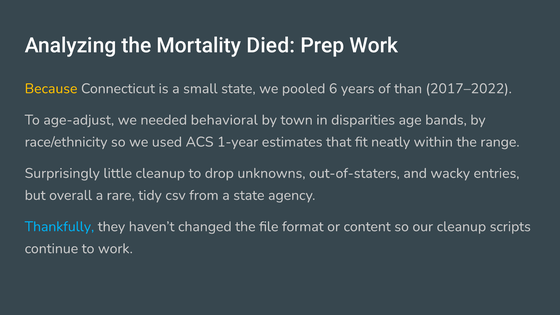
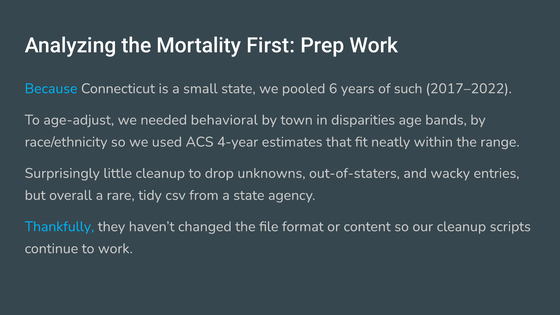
Died: Died -> First (271, 45)
Because colour: yellow -> light blue (51, 89)
than: than -> such (408, 89)
1-year: 1-year -> 4-year (238, 142)
